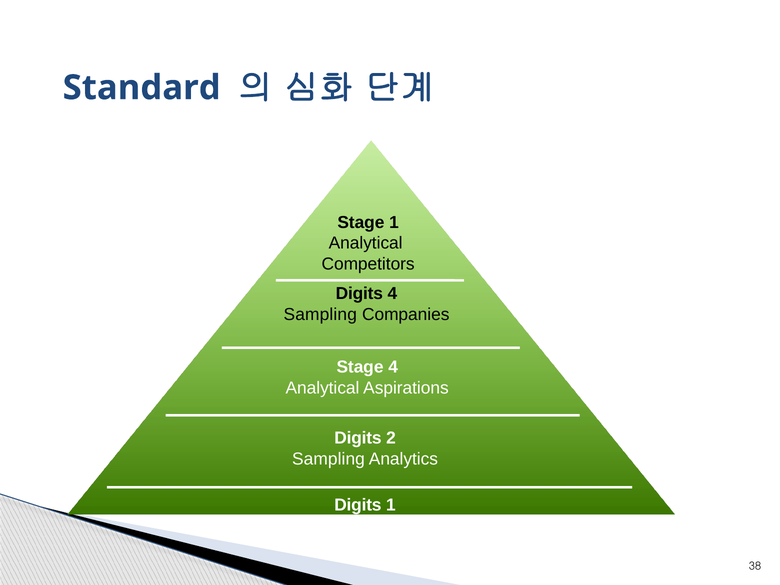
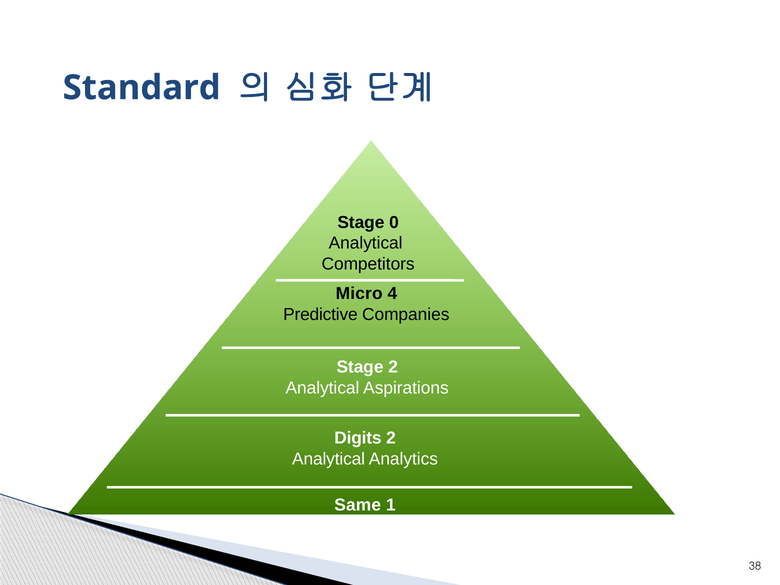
Stage 1: 1 -> 0 (394, 222)
Digits: Digits -> Micro (359, 294)
Sampling: Sampling -> Predictive (320, 314)
Stage 4: 4 -> 2 (393, 367)
Sampling: Sampling -> Analytical (329, 459)
Digits: Digits -> Same (358, 505)
